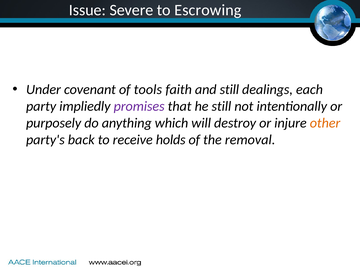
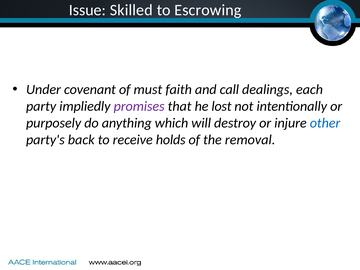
Severe: Severe -> Skilled (131, 10)
tools: tools -> must (148, 89)
and still: still -> call (229, 89)
he still: still -> lost (221, 106)
other colour: orange -> blue (325, 123)
